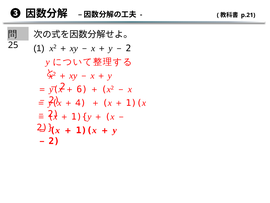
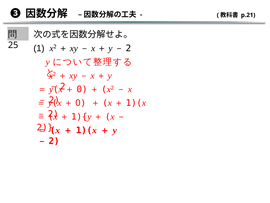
6: 6 -> 0 (82, 89)
4: 4 -> 0 (78, 103)
